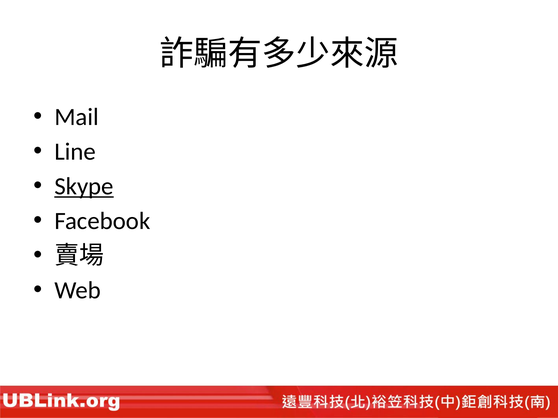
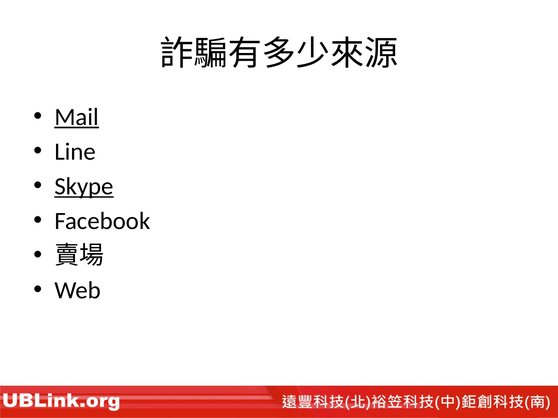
Mail underline: none -> present (77, 117)
